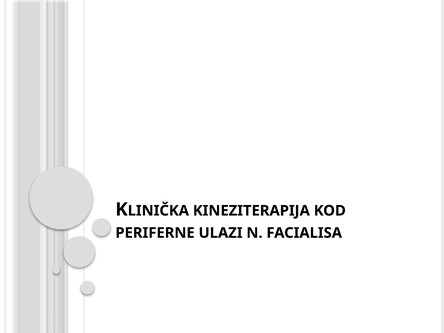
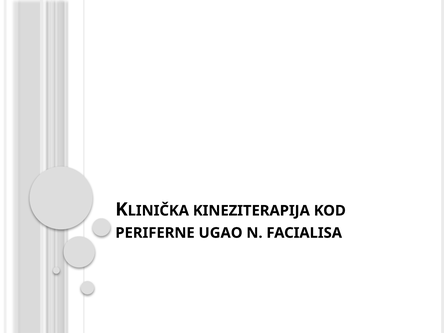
ULAZI: ULAZI -> UGAO (221, 233)
